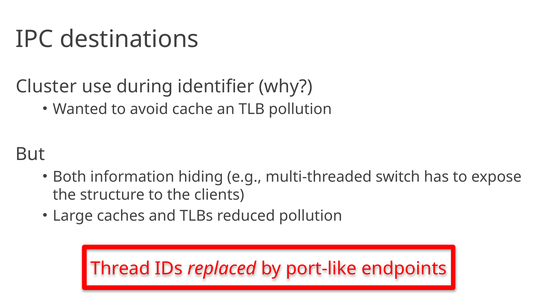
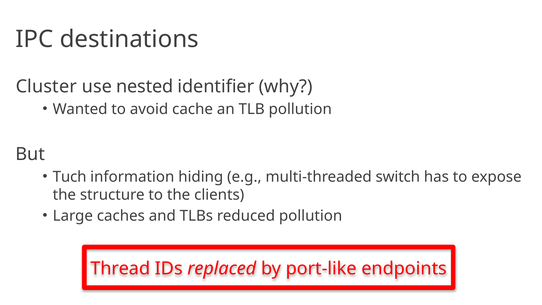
during: during -> nested (145, 87)
Both: Both -> Tuch (70, 177)
